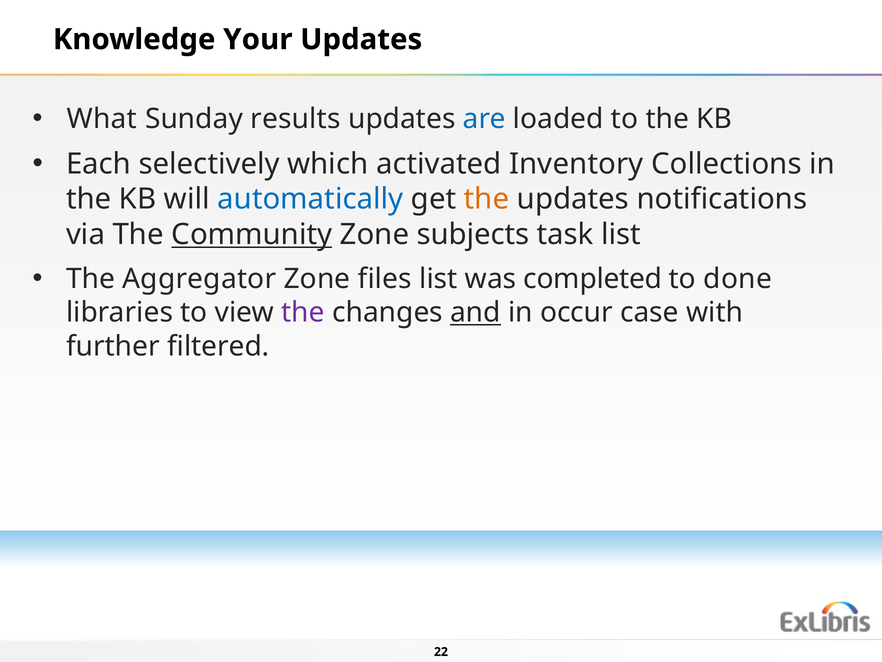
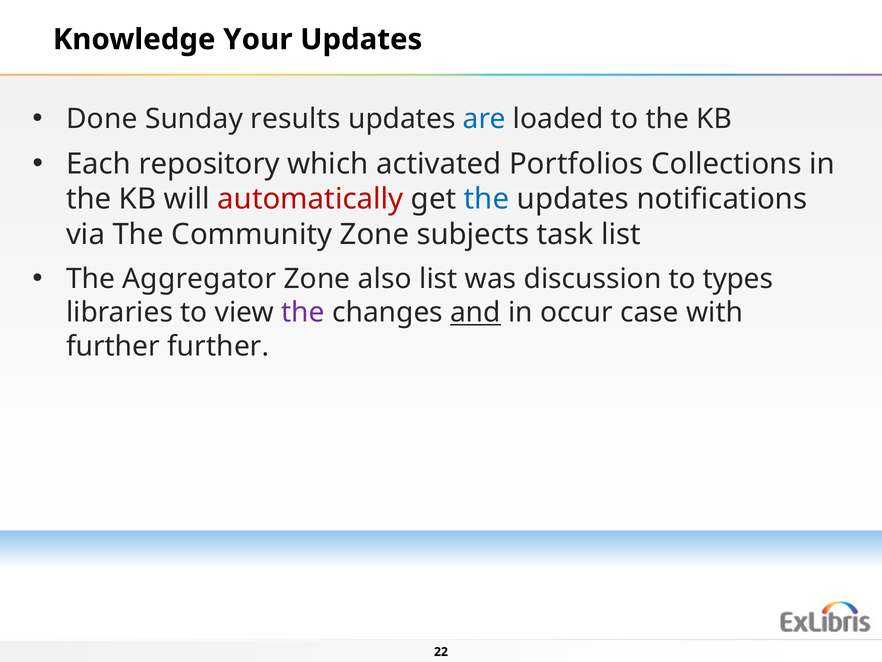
What: What -> Done (102, 119)
selectively: selectively -> repository (209, 164)
Inventory: Inventory -> Portfolios (576, 164)
automatically colour: blue -> red (310, 199)
the colour: orange -> blue (487, 199)
Community underline: present -> none (252, 234)
files: files -> also (385, 279)
completed: completed -> discussion (593, 279)
done: done -> types (738, 279)
further filtered: filtered -> further (218, 346)
